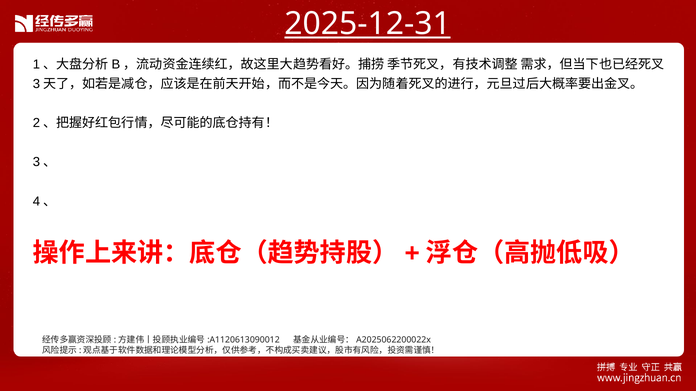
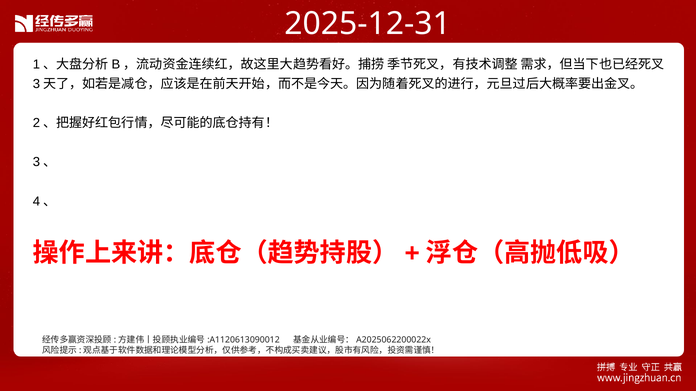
2025-12-31 underline: present -> none (368, 24)
